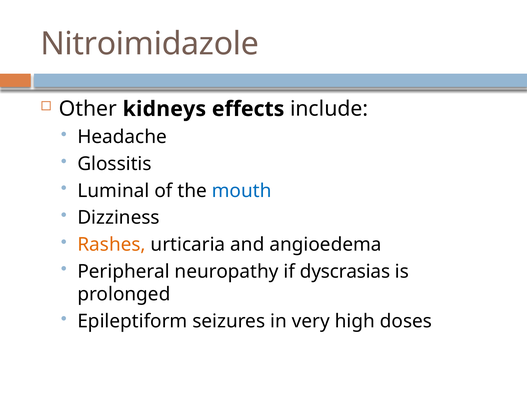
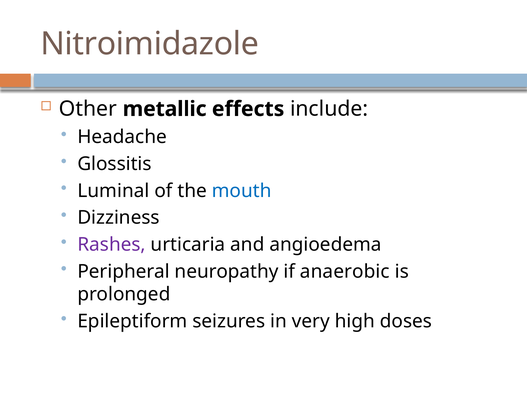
kidneys: kidneys -> metallic (165, 109)
Rashes colour: orange -> purple (112, 245)
dyscrasias: dyscrasias -> anaerobic (345, 272)
